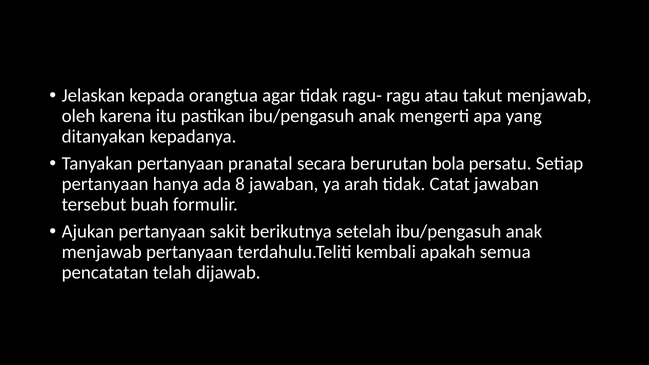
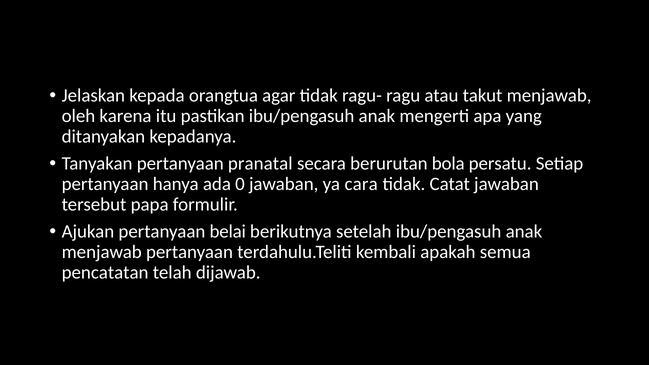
8: 8 -> 0 (240, 184)
arah: arah -> cara (361, 184)
buah: buah -> papa (150, 205)
sakit: sakit -> belai (228, 232)
